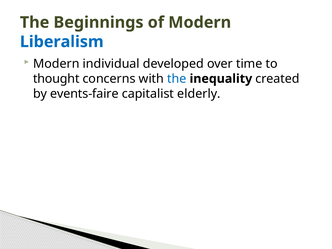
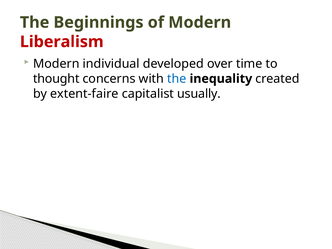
Liberalism colour: blue -> red (62, 42)
events-faire: events-faire -> extent-faire (84, 94)
elderly: elderly -> usually (199, 94)
